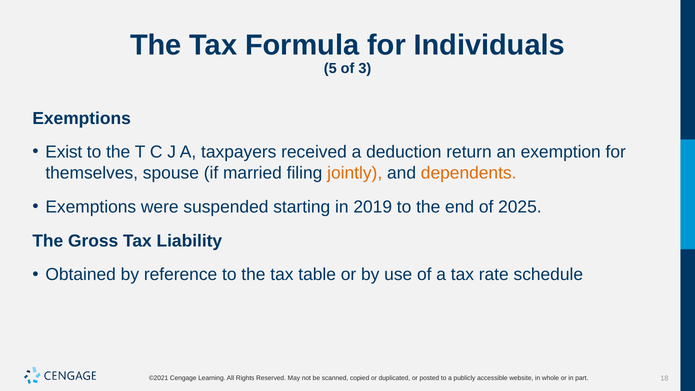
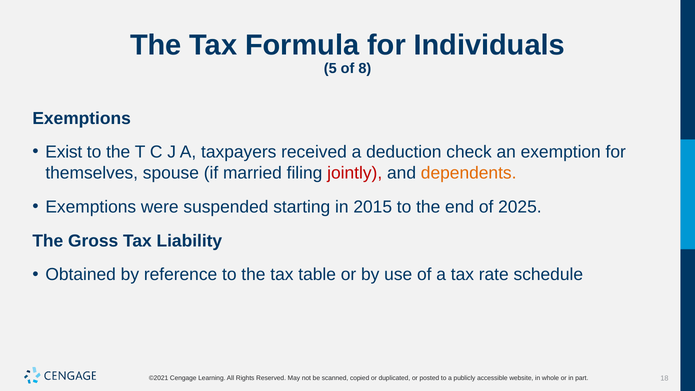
3: 3 -> 8 (365, 69)
return: return -> check (469, 152)
jointly colour: orange -> red (355, 173)
2019: 2019 -> 2015 (373, 207)
